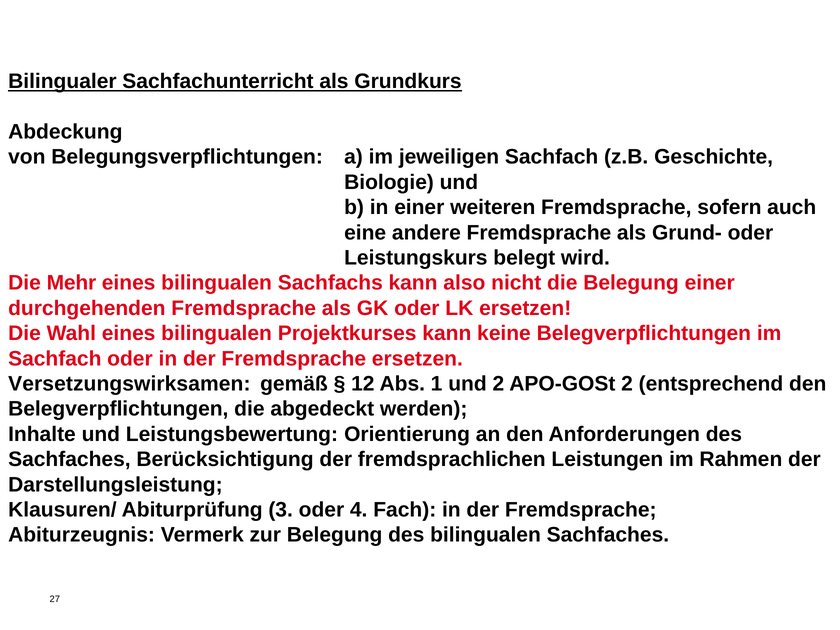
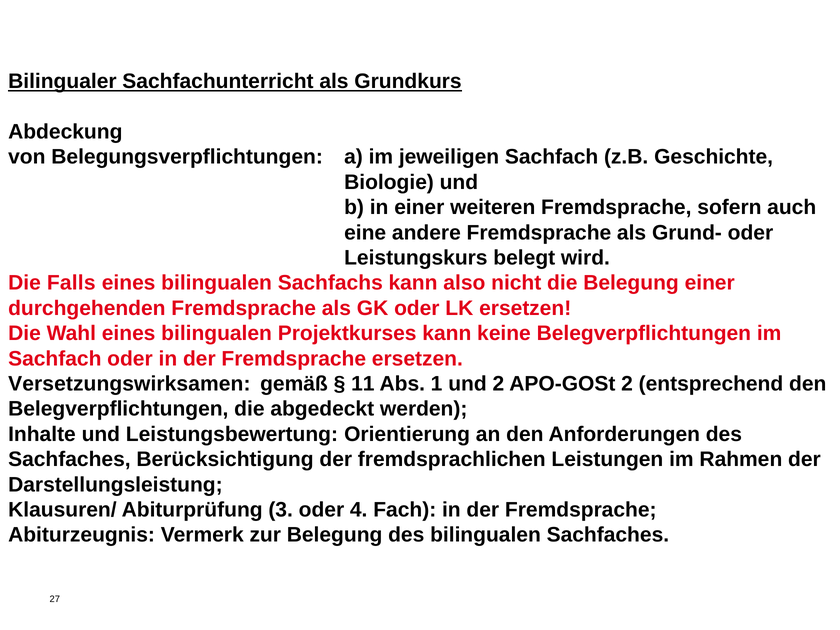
Mehr: Mehr -> Falls (71, 283)
12: 12 -> 11 (363, 384)
